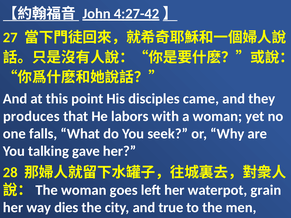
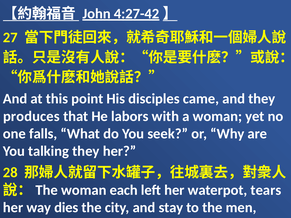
talking gave: gave -> they (86, 151)
goes: goes -> each (124, 190)
grain: grain -> tears (266, 190)
true: true -> stay (171, 208)
